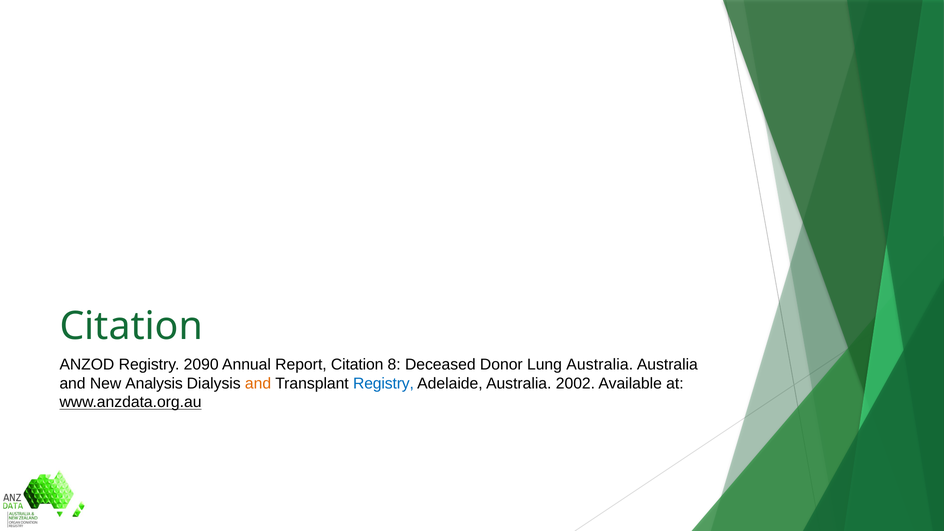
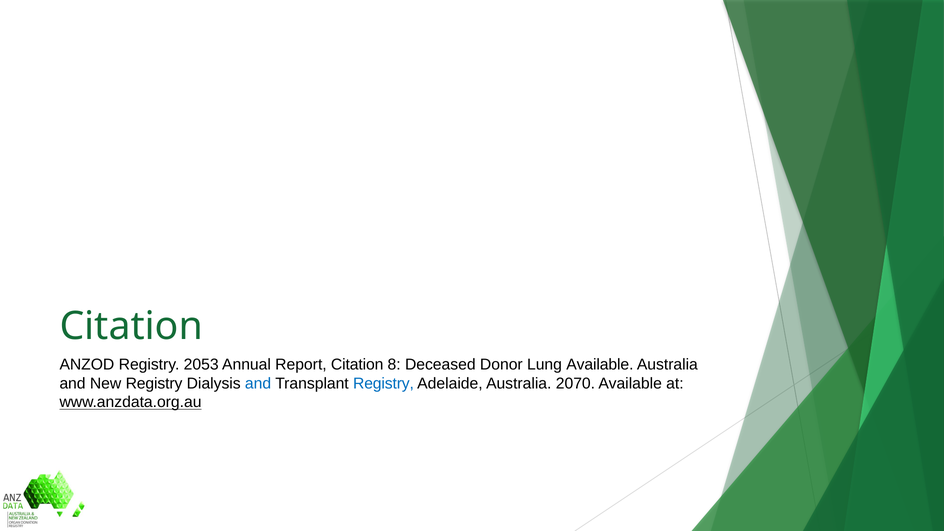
2090: 2090 -> 2053 (201, 365)
Lung Australia: Australia -> Available (600, 365)
New Analysis: Analysis -> Registry (154, 383)
and colour: orange -> blue (258, 383)
2002: 2002 -> 2070 (575, 383)
